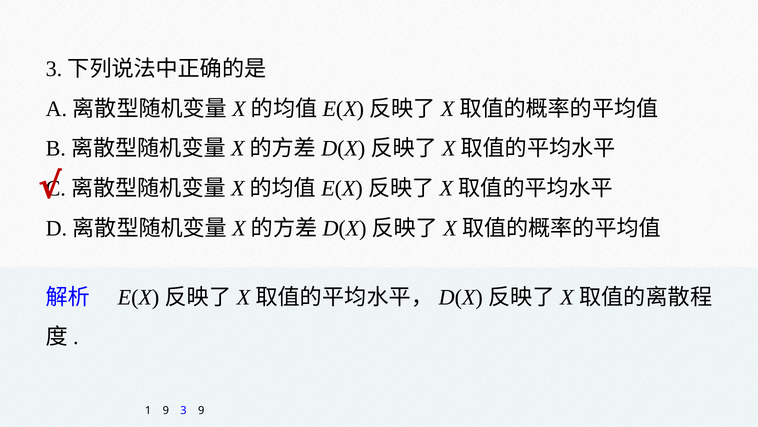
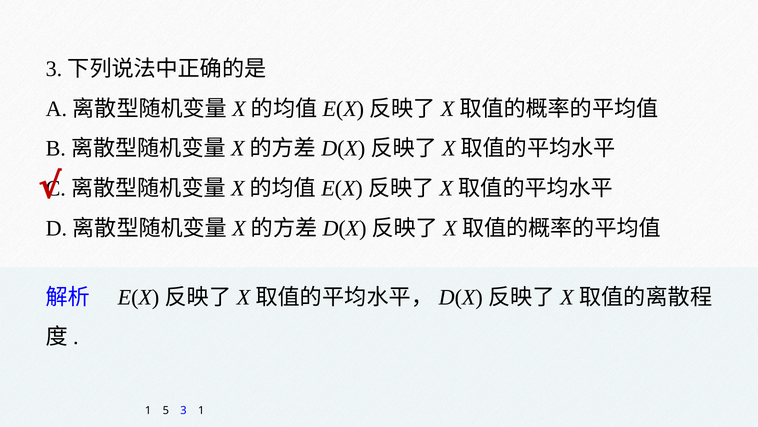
1 9: 9 -> 5 (166, 410)
3 9: 9 -> 1 (201, 410)
